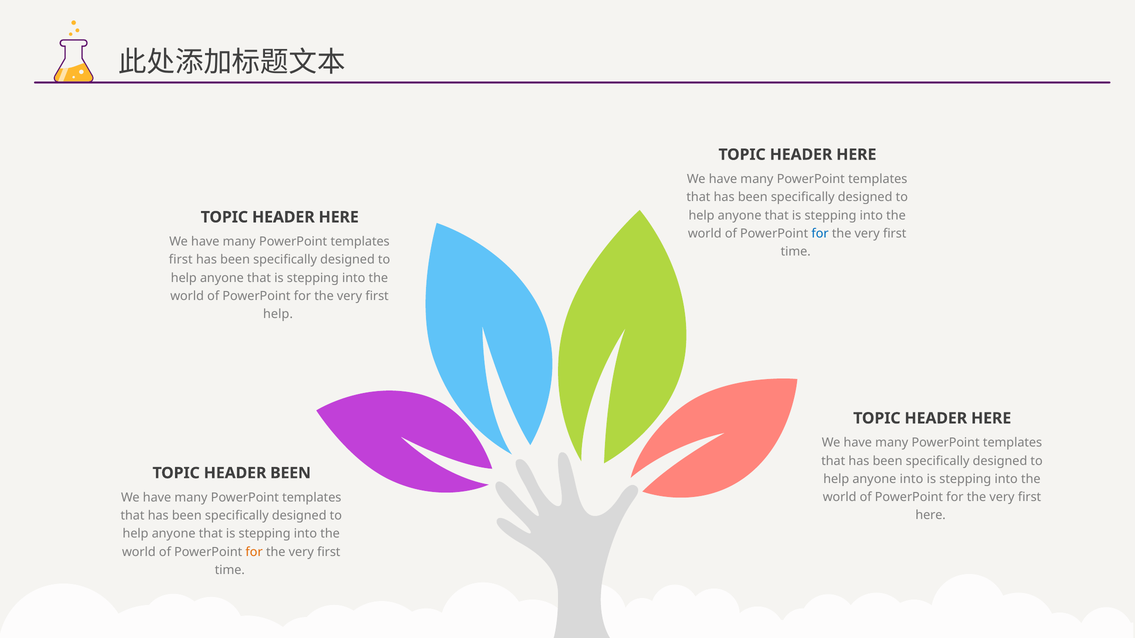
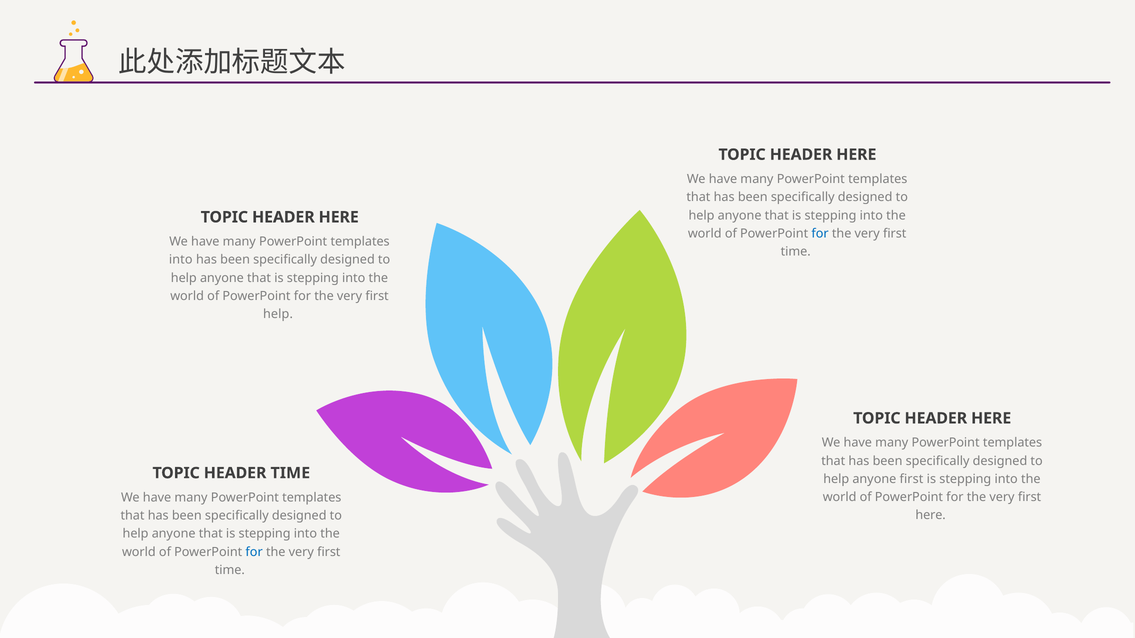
first: first -> into (181, 260)
HEADER BEEN: BEEN -> TIME (290, 473)
anyone into: into -> first (911, 479)
for colour: orange -> blue (254, 552)
